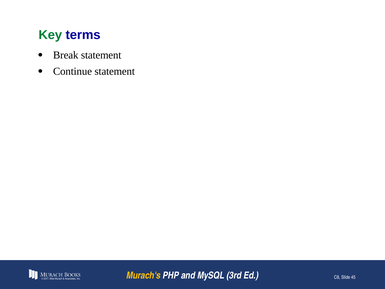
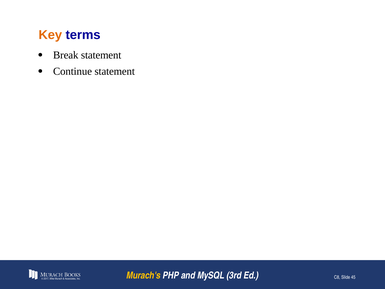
Key colour: green -> orange (50, 35)
